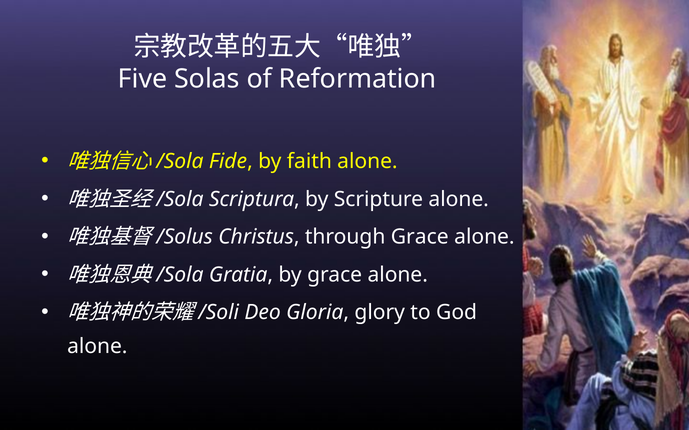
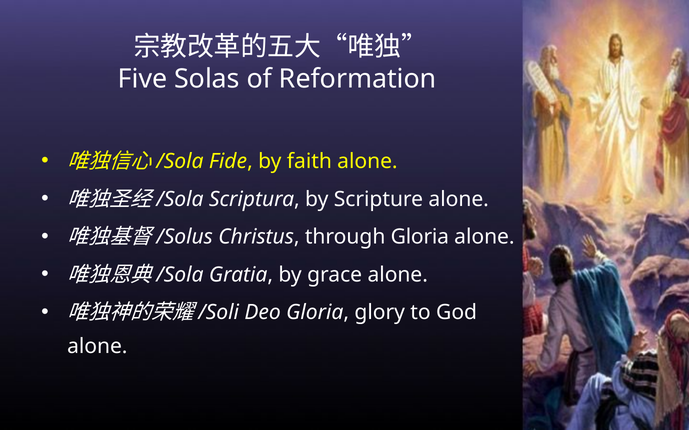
through Grace: Grace -> Gloria (420, 237)
